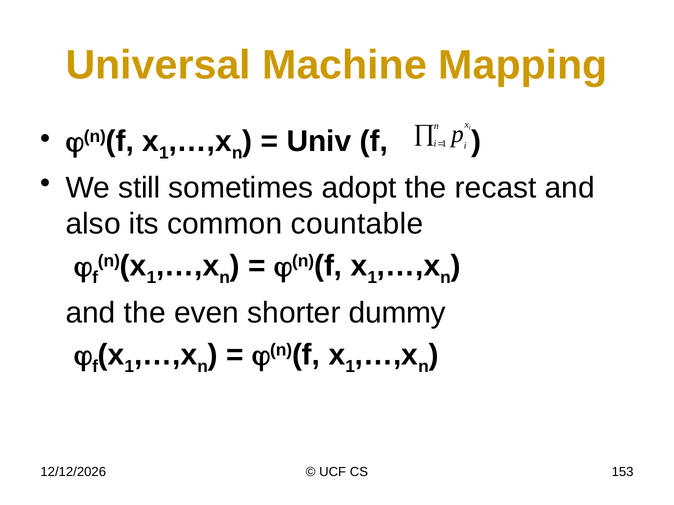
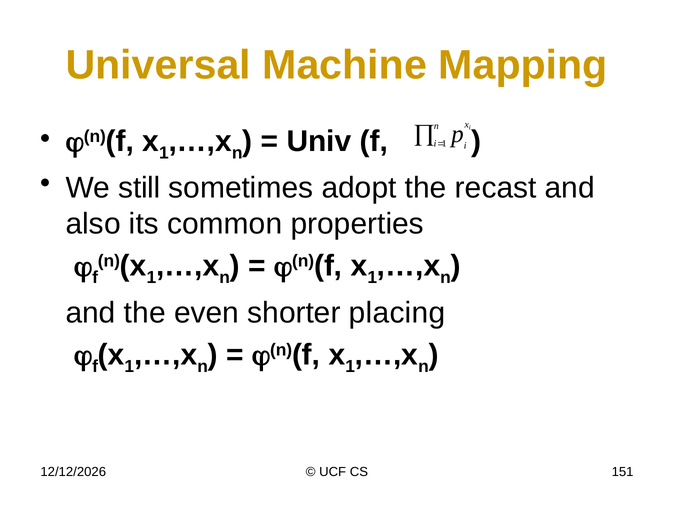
countable: countable -> properties (357, 224)
dummy: dummy -> placing (397, 313)
153: 153 -> 151 (623, 472)
